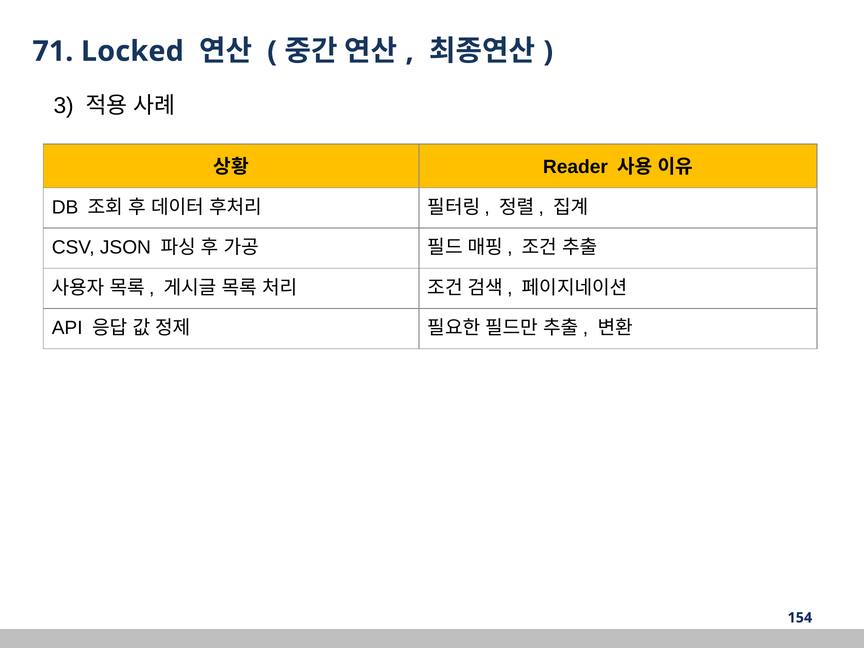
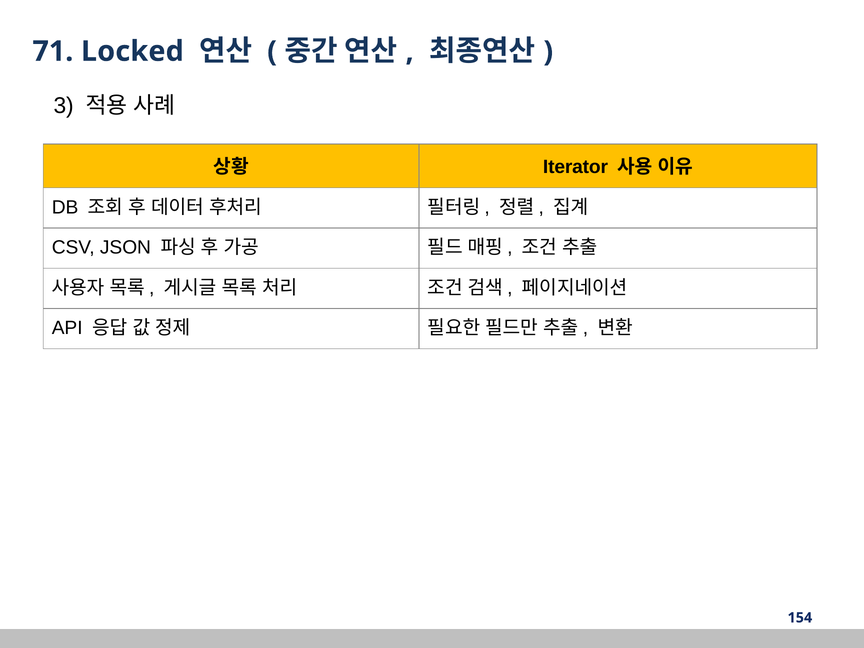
Reader: Reader -> Iterator (575, 167)
